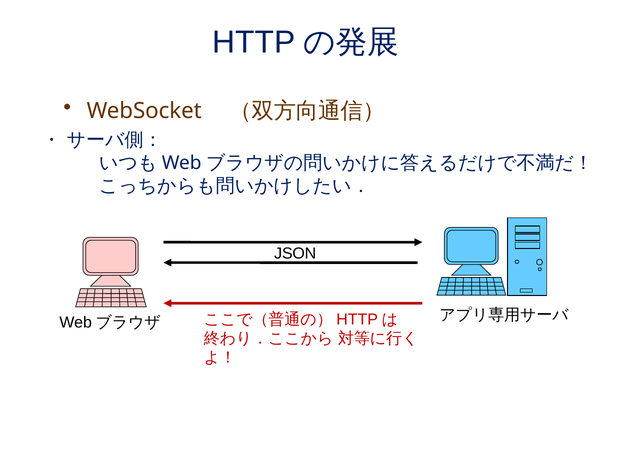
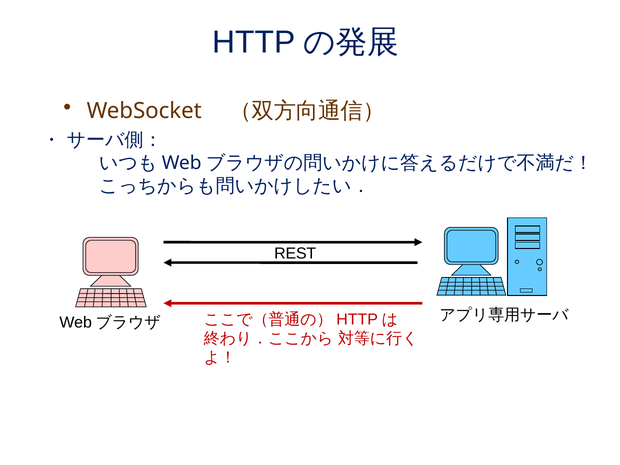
JSON: JSON -> REST (295, 254)
